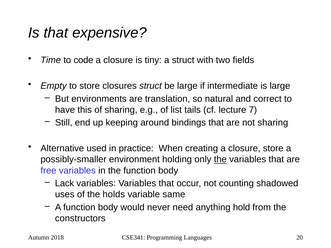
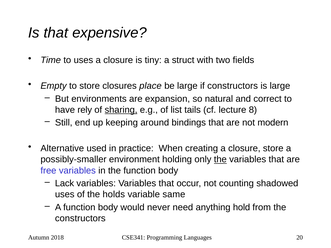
to code: code -> uses (83, 60)
closures struct: struct -> place (150, 86)
if intermediate: intermediate -> constructors (233, 86)
translation: translation -> expansion (168, 99)
this: this -> rely (85, 110)
sharing underline: none -> present (121, 110)
7: 7 -> 8 (253, 110)
not sharing: sharing -> modern (273, 123)
